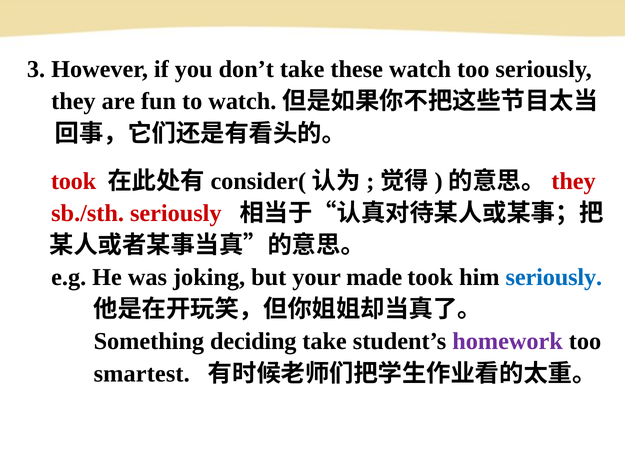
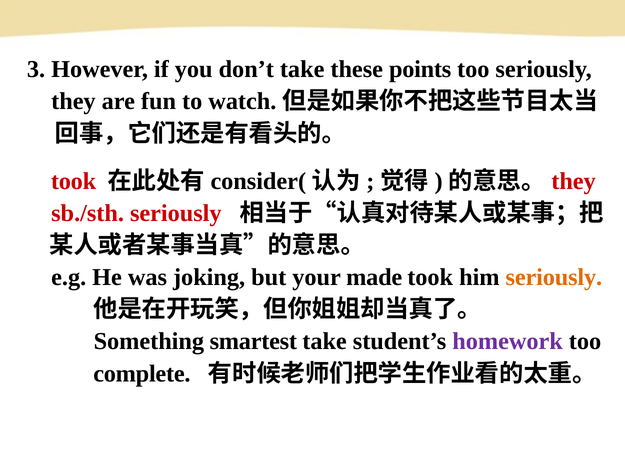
these watch: watch -> points (420, 69)
seriously colour: blue -> orange (554, 278)
deciding: deciding -> smartest (253, 342)
smartest: smartest -> complete (142, 374)
